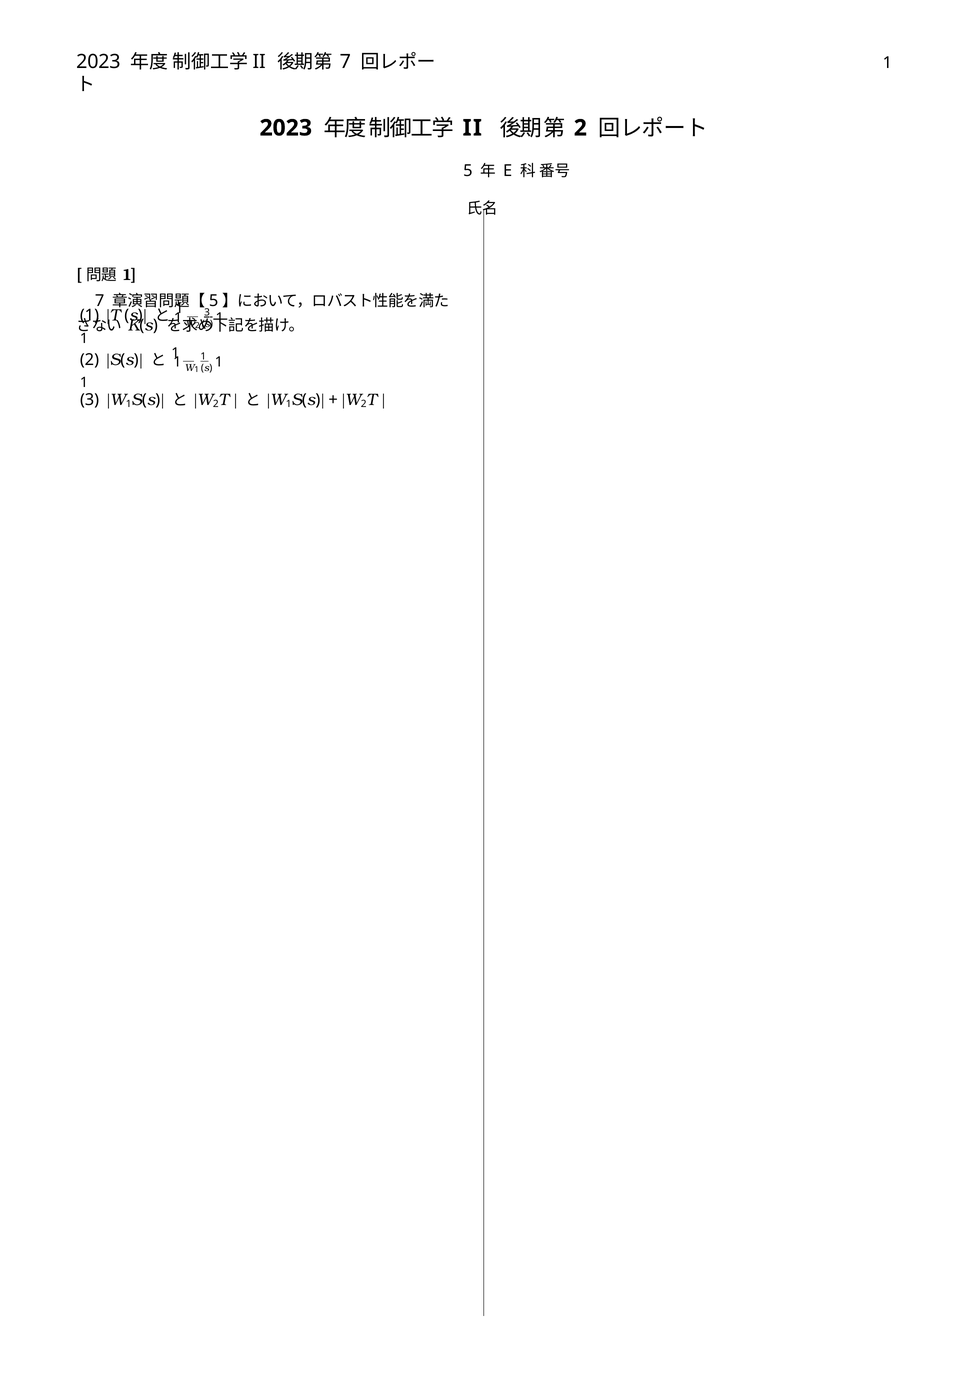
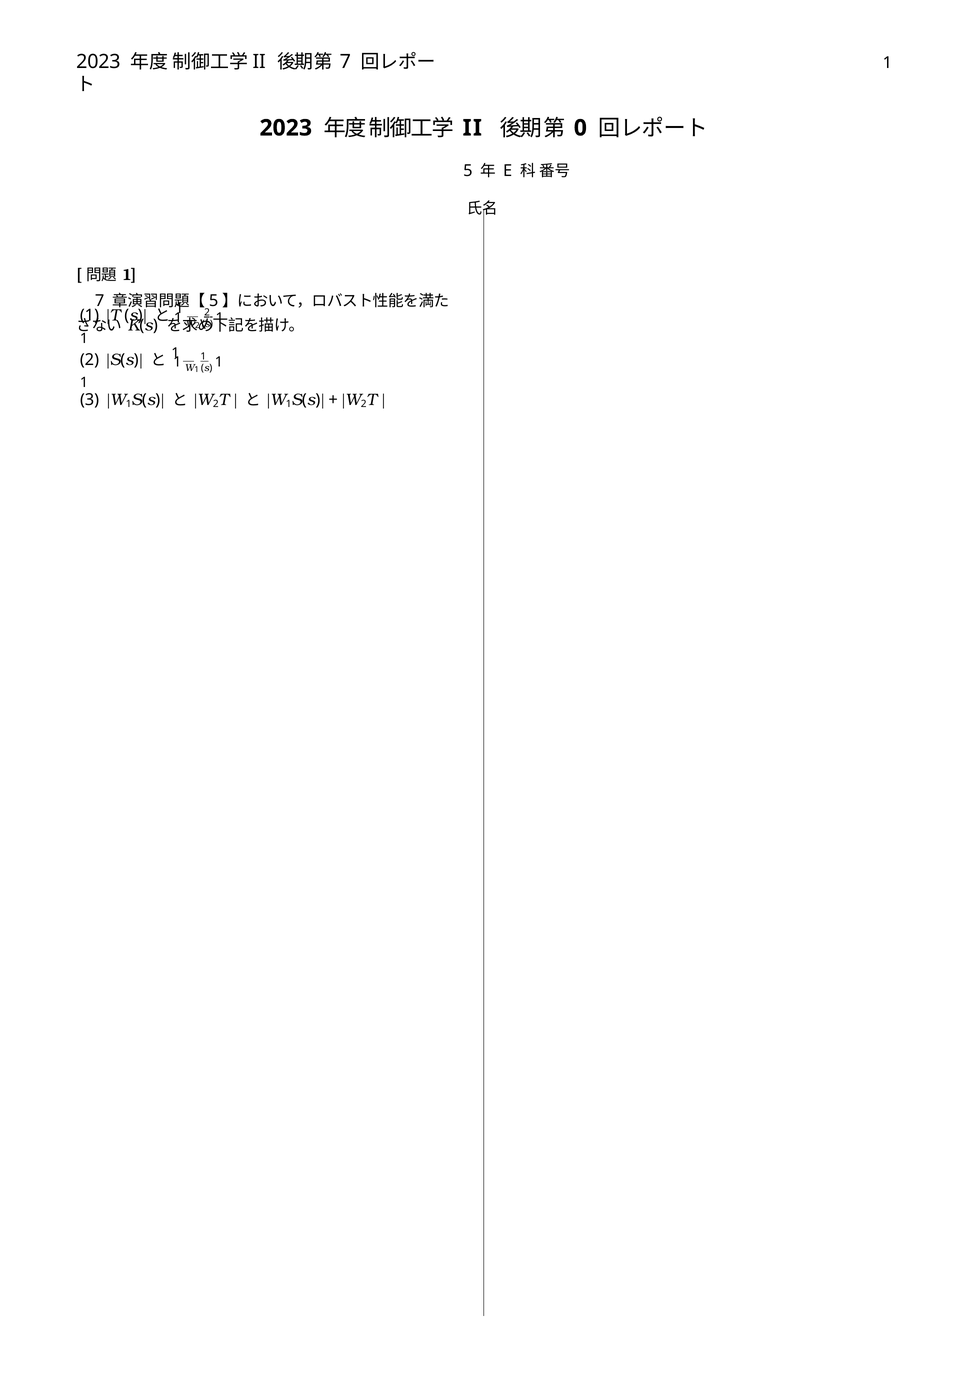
2: 2 -> 0 (580, 128)
3: 3 -> 2 (207, 312)
